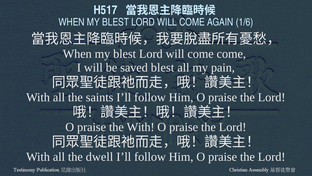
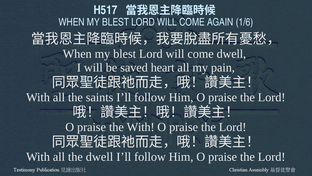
come come: come -> dwell (231, 54)
saved blest: blest -> heart (163, 67)
